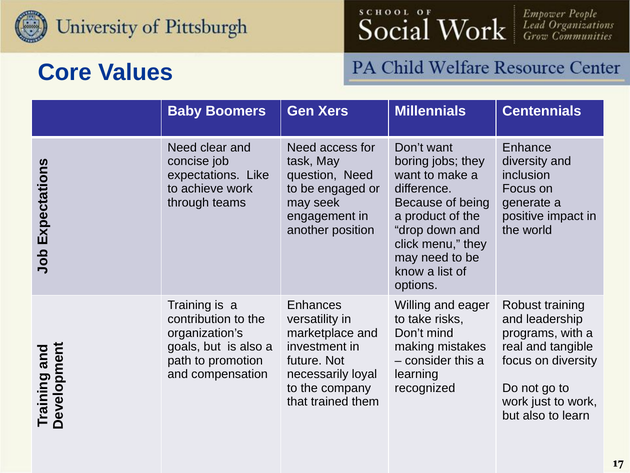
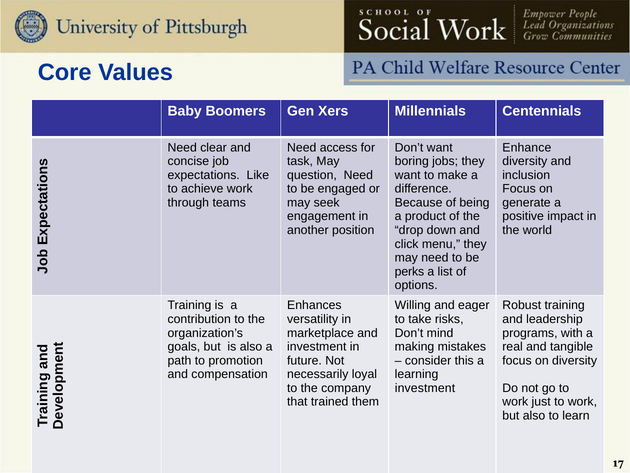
know: know -> perks (409, 271)
recognized: recognized -> investment (425, 388)
